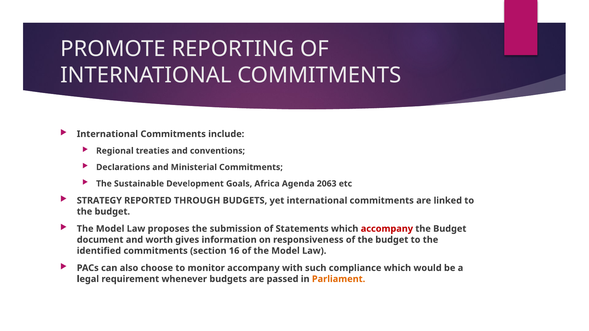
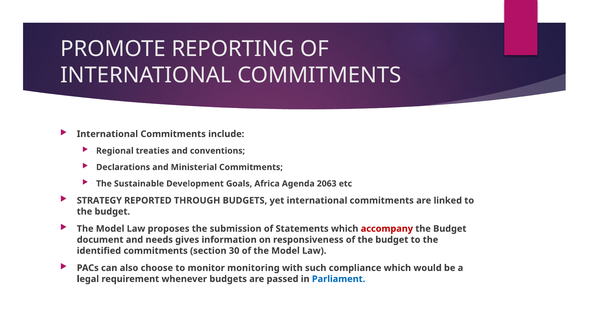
worth: worth -> needs (159, 240)
16: 16 -> 30 (234, 251)
monitor accompany: accompany -> monitoring (253, 268)
Parliament colour: orange -> blue (339, 279)
